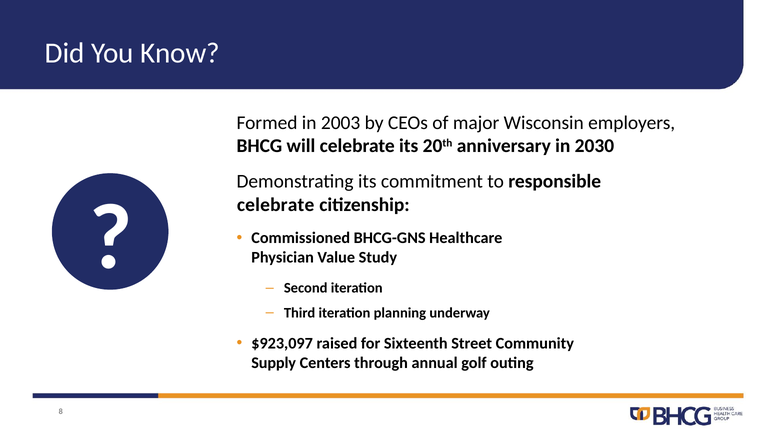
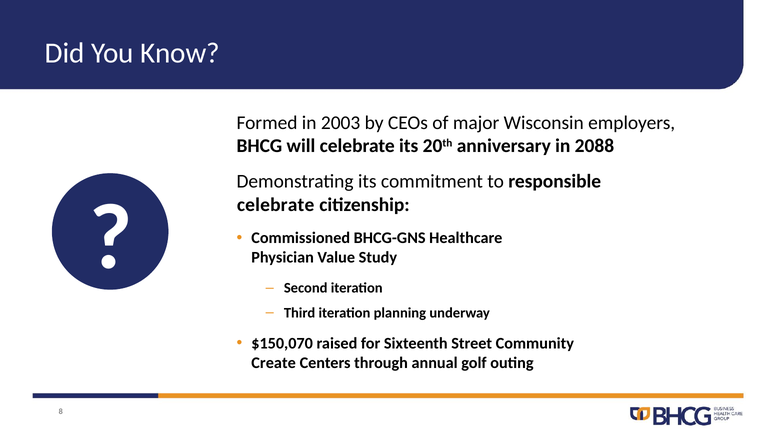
2030: 2030 -> 2088 (594, 146)
$923,097: $923,097 -> $150,070 (282, 344)
Supply: Supply -> Create (274, 363)
